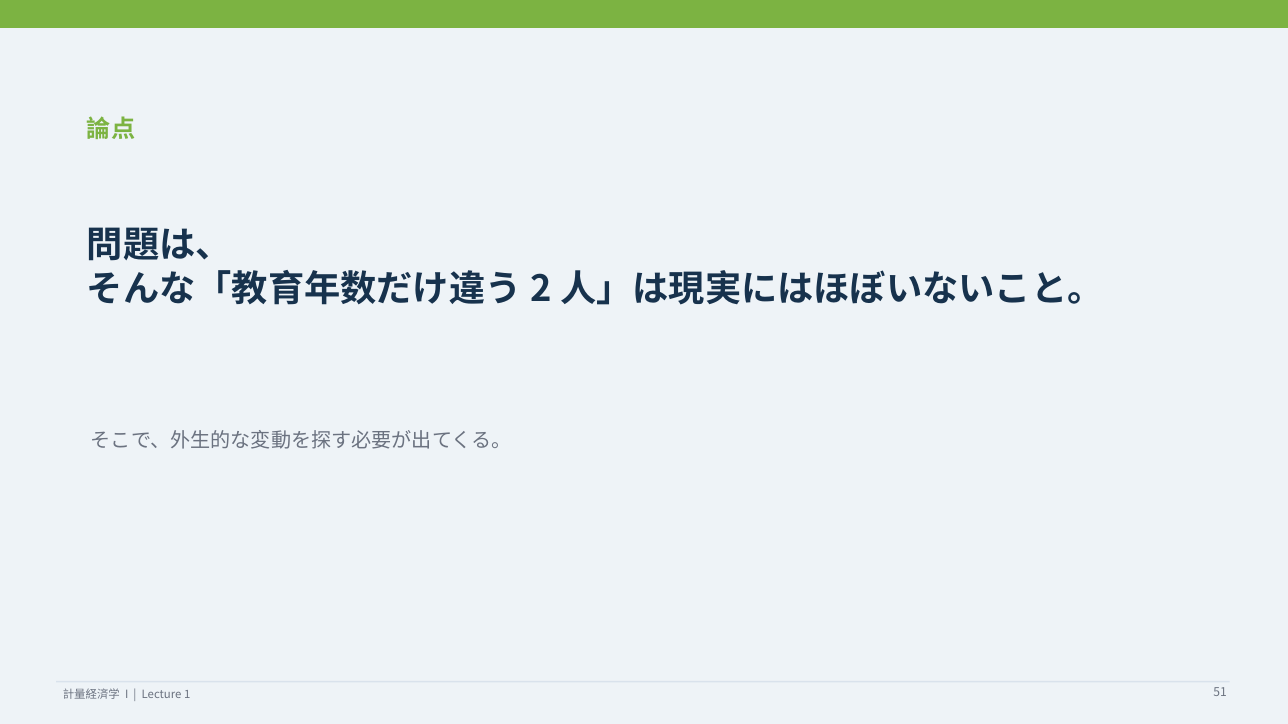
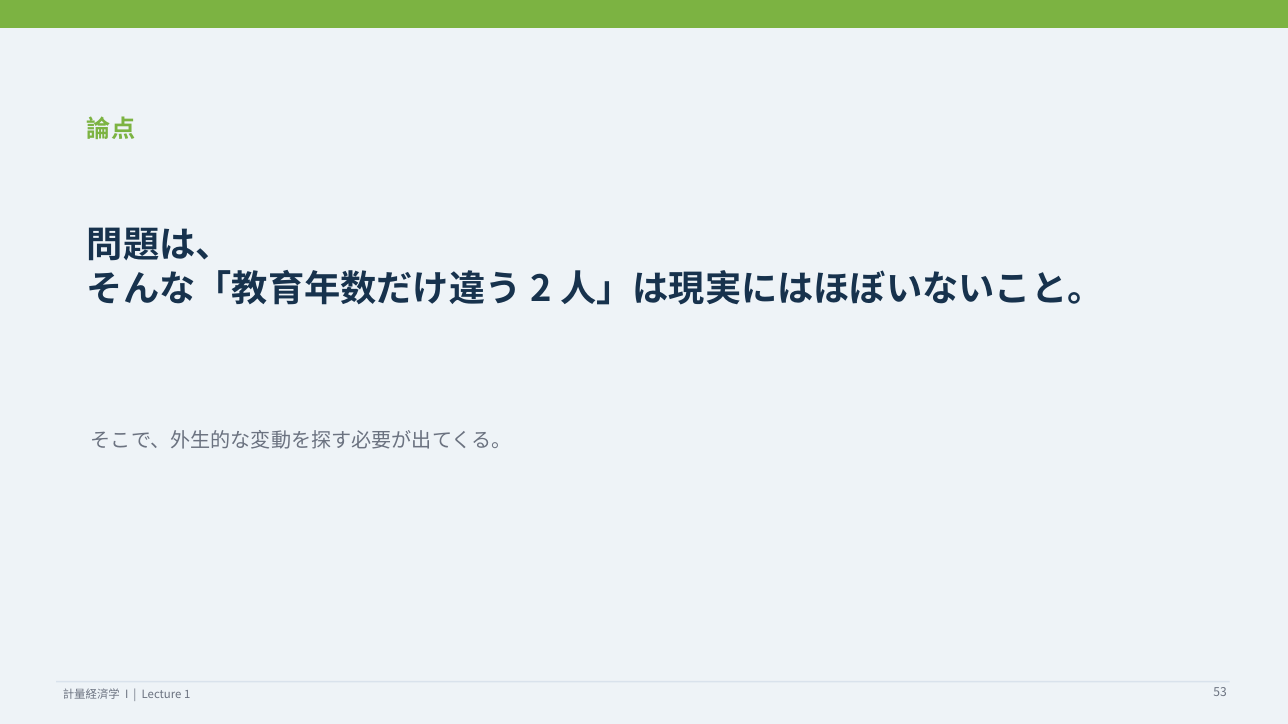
51: 51 -> 53 (1220, 693)
